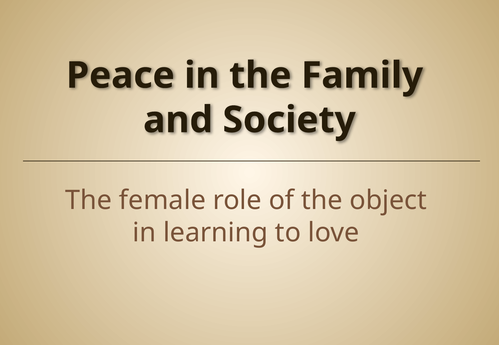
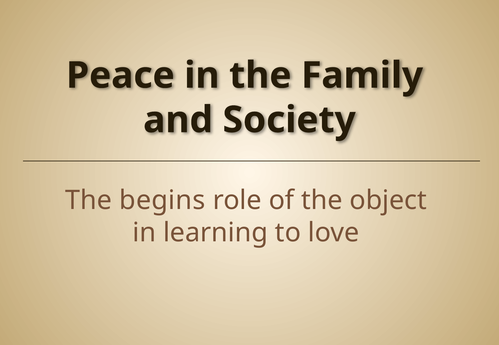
female: female -> begins (162, 201)
